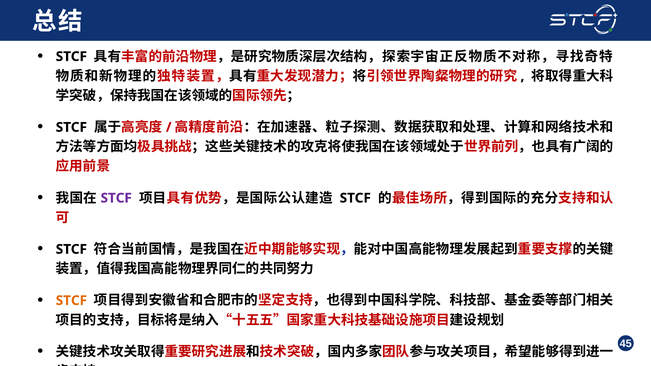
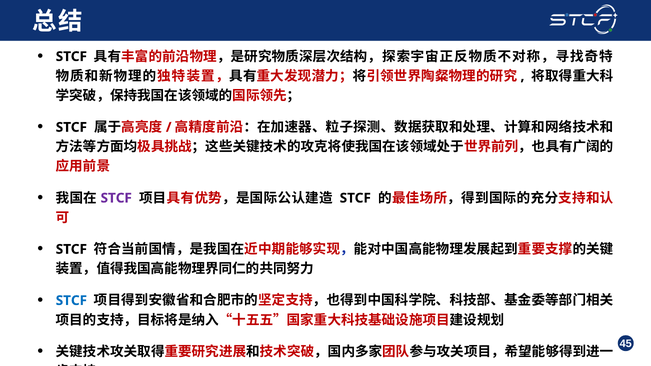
STCF colour: orange -> blue (71, 301)
